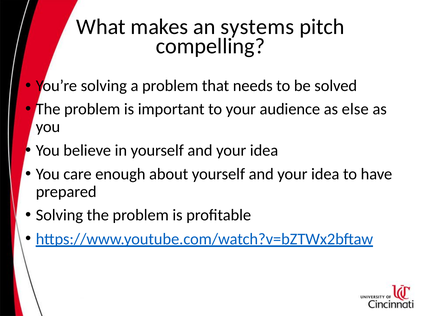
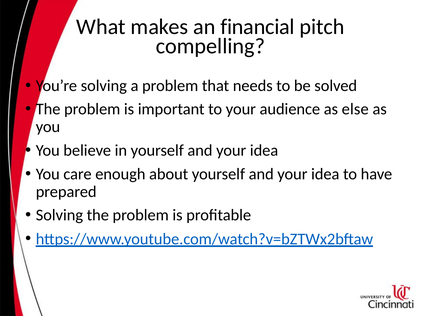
systems: systems -> financial (258, 27)
